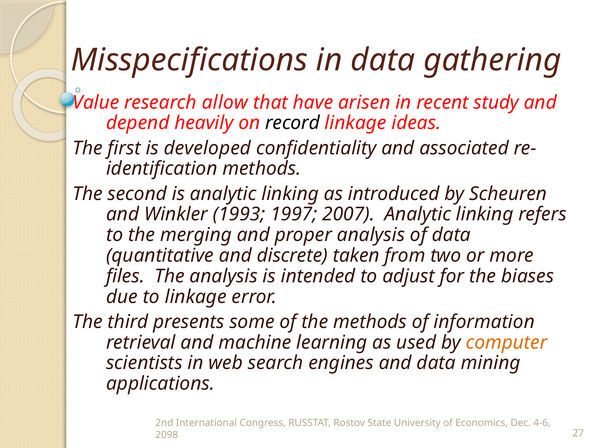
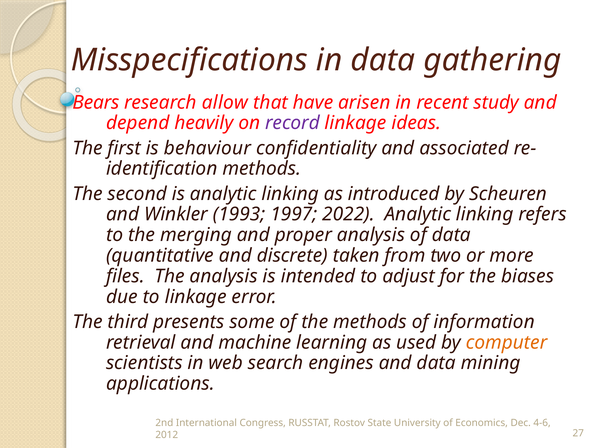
Value: Value -> Bears (96, 102)
record colour: black -> purple (292, 123)
developed: developed -> behaviour (207, 148)
2007: 2007 -> 2022 (349, 215)
2098: 2098 -> 2012 (167, 435)
